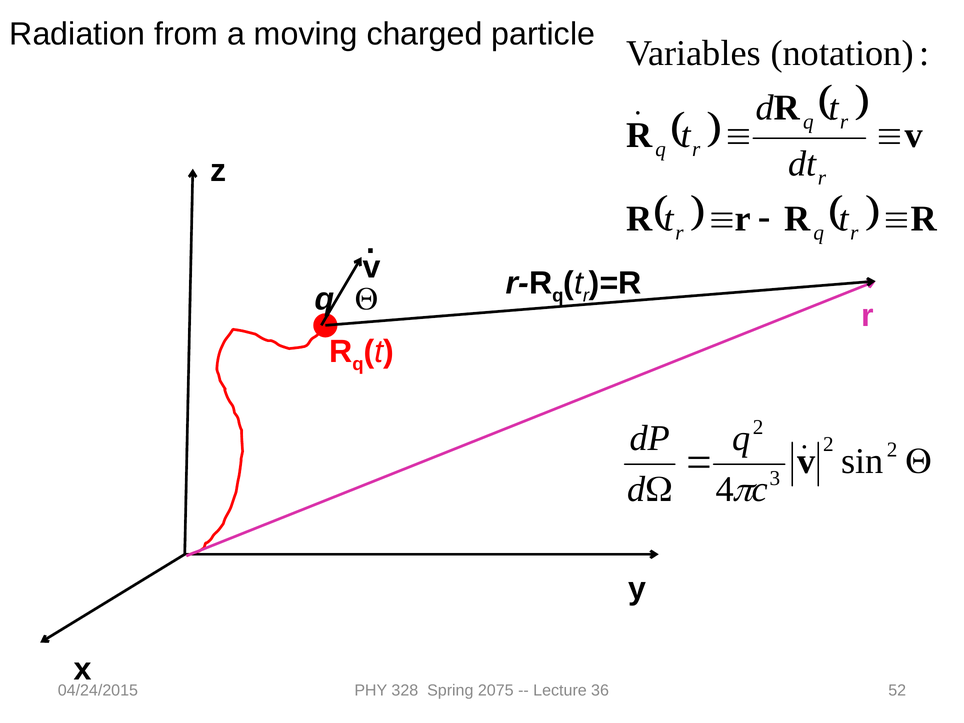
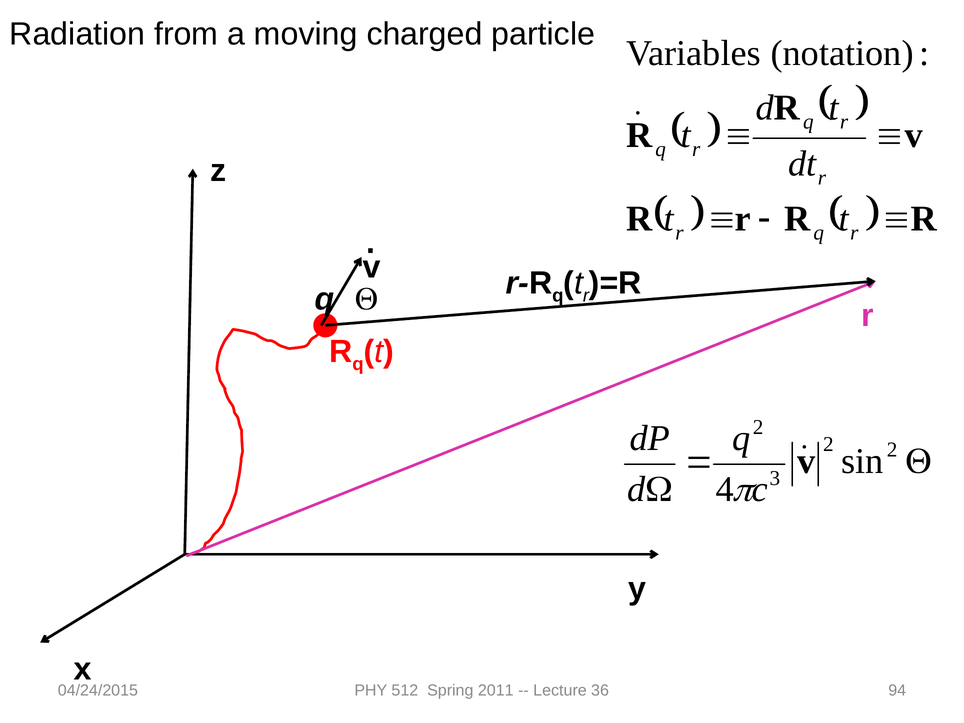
328: 328 -> 512 (405, 690)
2075: 2075 -> 2011 (496, 690)
52: 52 -> 94 (897, 690)
